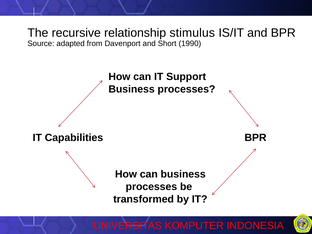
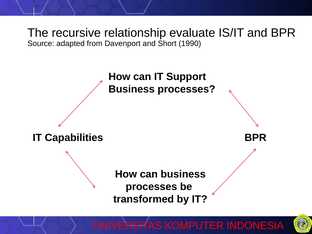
stimulus: stimulus -> evaluate (192, 33)
